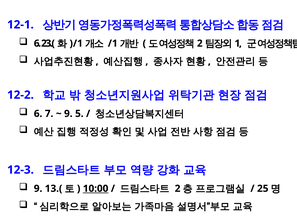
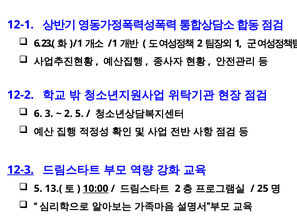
7: 7 -> 3 (49, 114)
9: 9 -> 2 (68, 114)
12-3 underline: none -> present (20, 170)
9: 9 -> 5 (38, 188)
